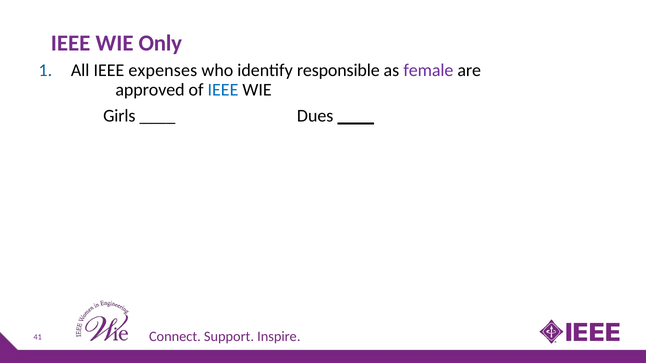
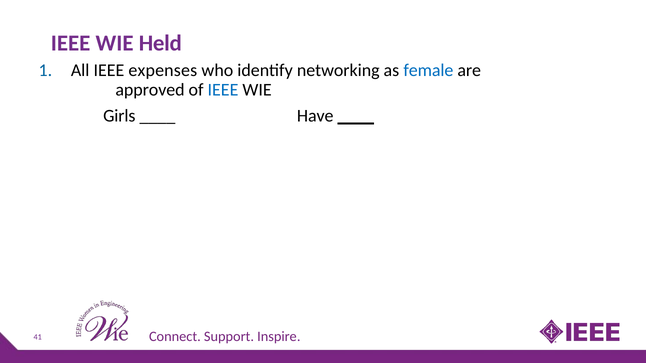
Only: Only -> Held (160, 43)
responsible: responsible -> networking (338, 70)
female colour: purple -> blue (428, 70)
Dues: Dues -> Have (315, 116)
